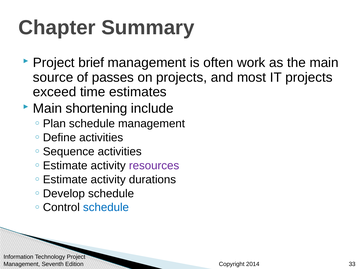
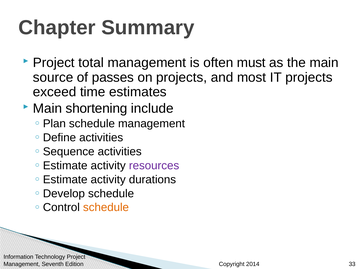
brief: brief -> total (91, 63)
work: work -> must (251, 63)
schedule colour: blue -> orange (106, 208)
